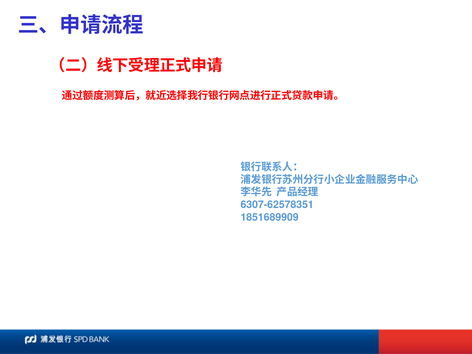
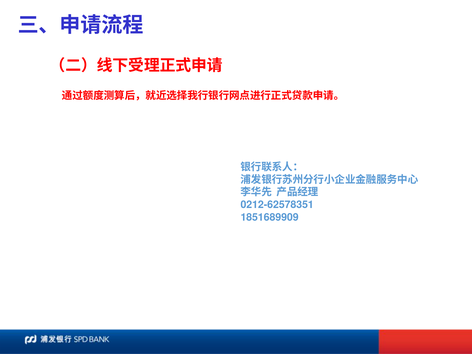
6307-62578351: 6307-62578351 -> 0212-62578351 (277, 205)
